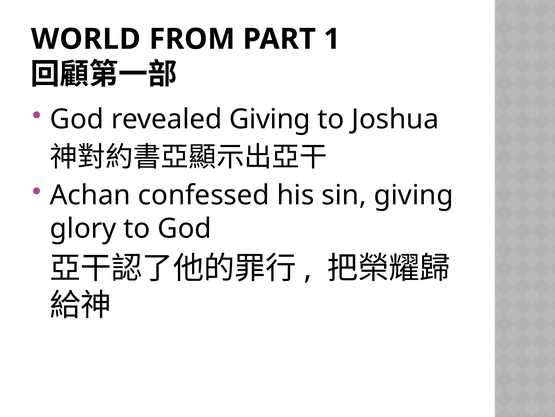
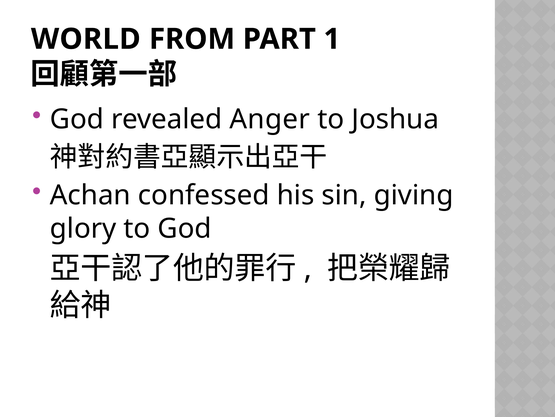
revealed Giving: Giving -> Anger (270, 119)
